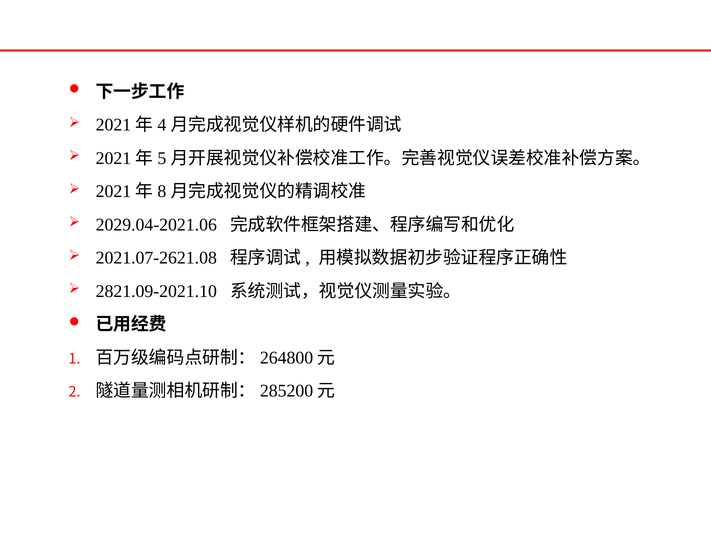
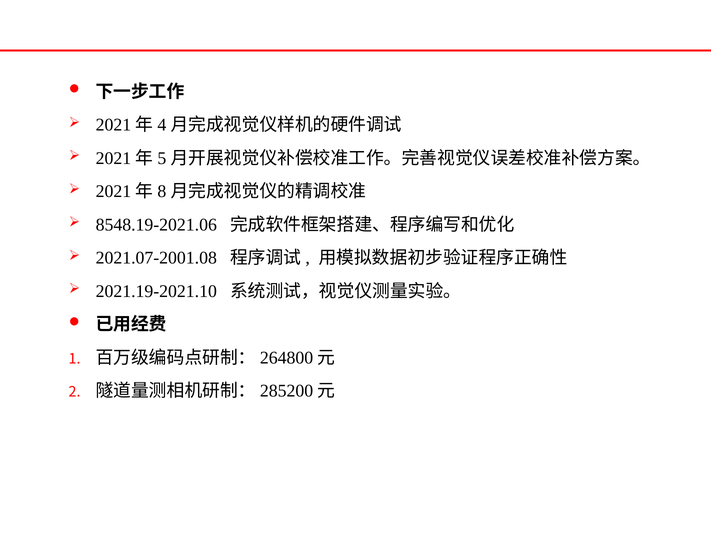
2029.04-2021.06: 2029.04-2021.06 -> 8548.19-2021.06 (156, 224)
2021.07-2621.08: 2021.07-2621.08 -> 2021.07-2001.08 (156, 258)
2821.09-2021.10: 2821.09-2021.10 -> 2021.19-2021.10 (156, 291)
